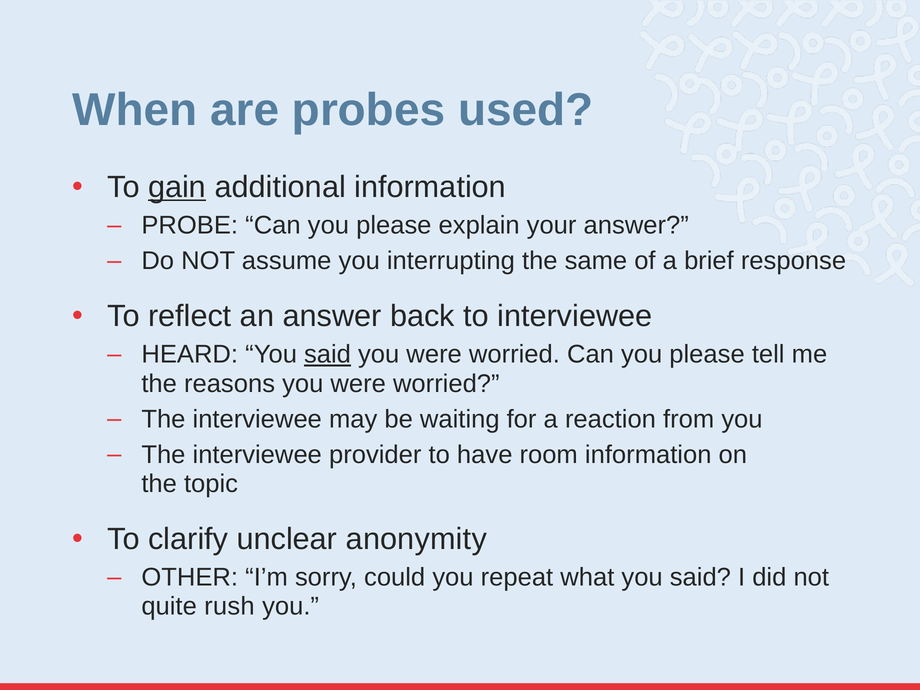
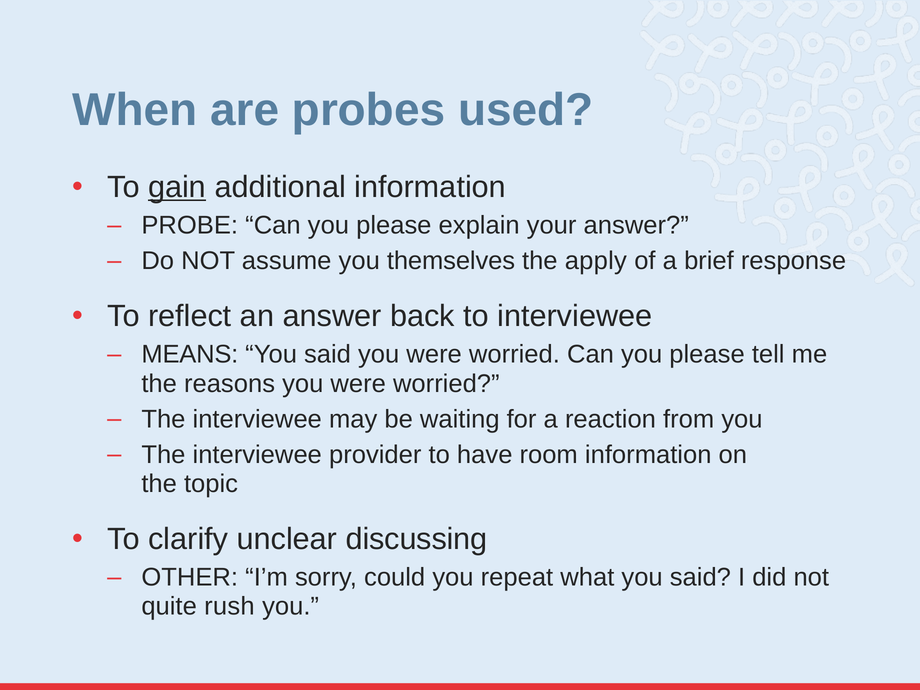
interrupting: interrupting -> themselves (451, 261)
same: same -> apply (596, 261)
HEARD: HEARD -> MEANS (190, 354)
said underline: present -> none (328, 354)
anonymity: anonymity -> discussing (417, 539)
